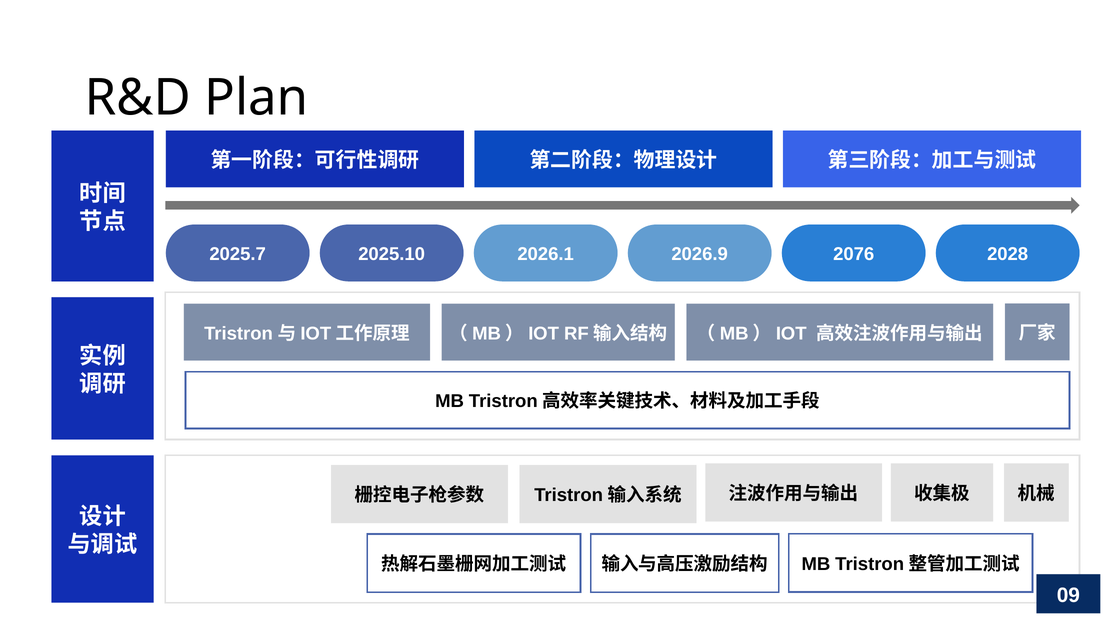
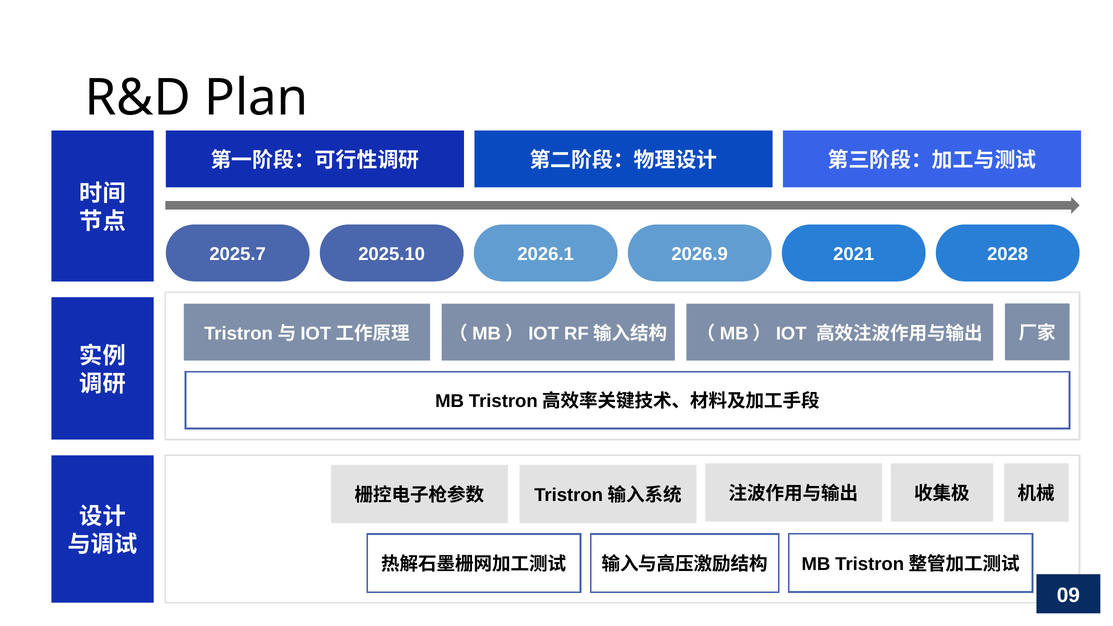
2076: 2076 -> 2021 (854, 254)
